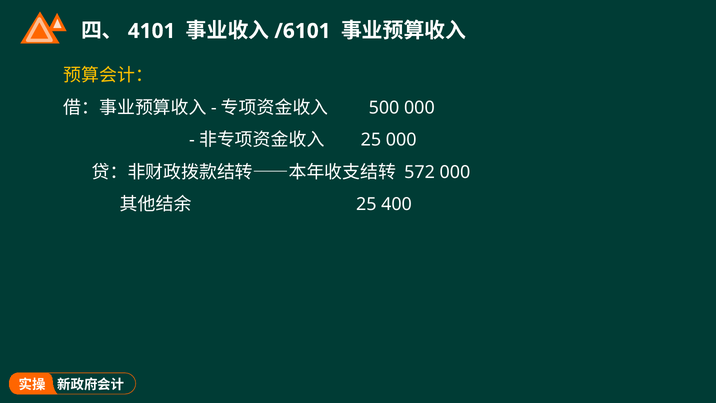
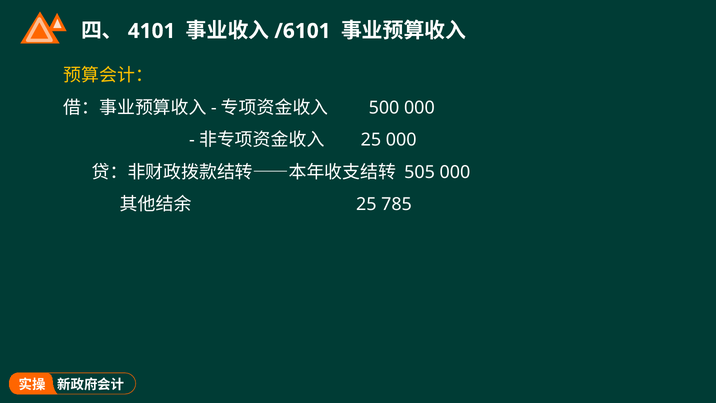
572: 572 -> 505 (420, 172)
400: 400 -> 785 (397, 204)
